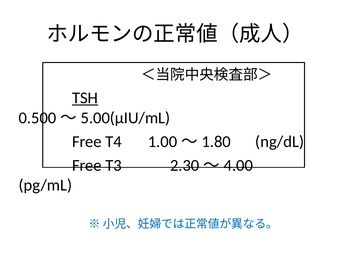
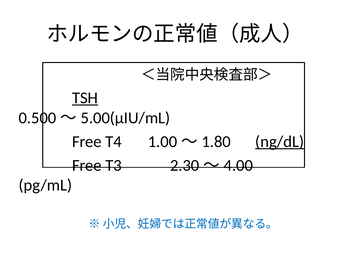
ng/dL underline: none -> present (280, 141)
